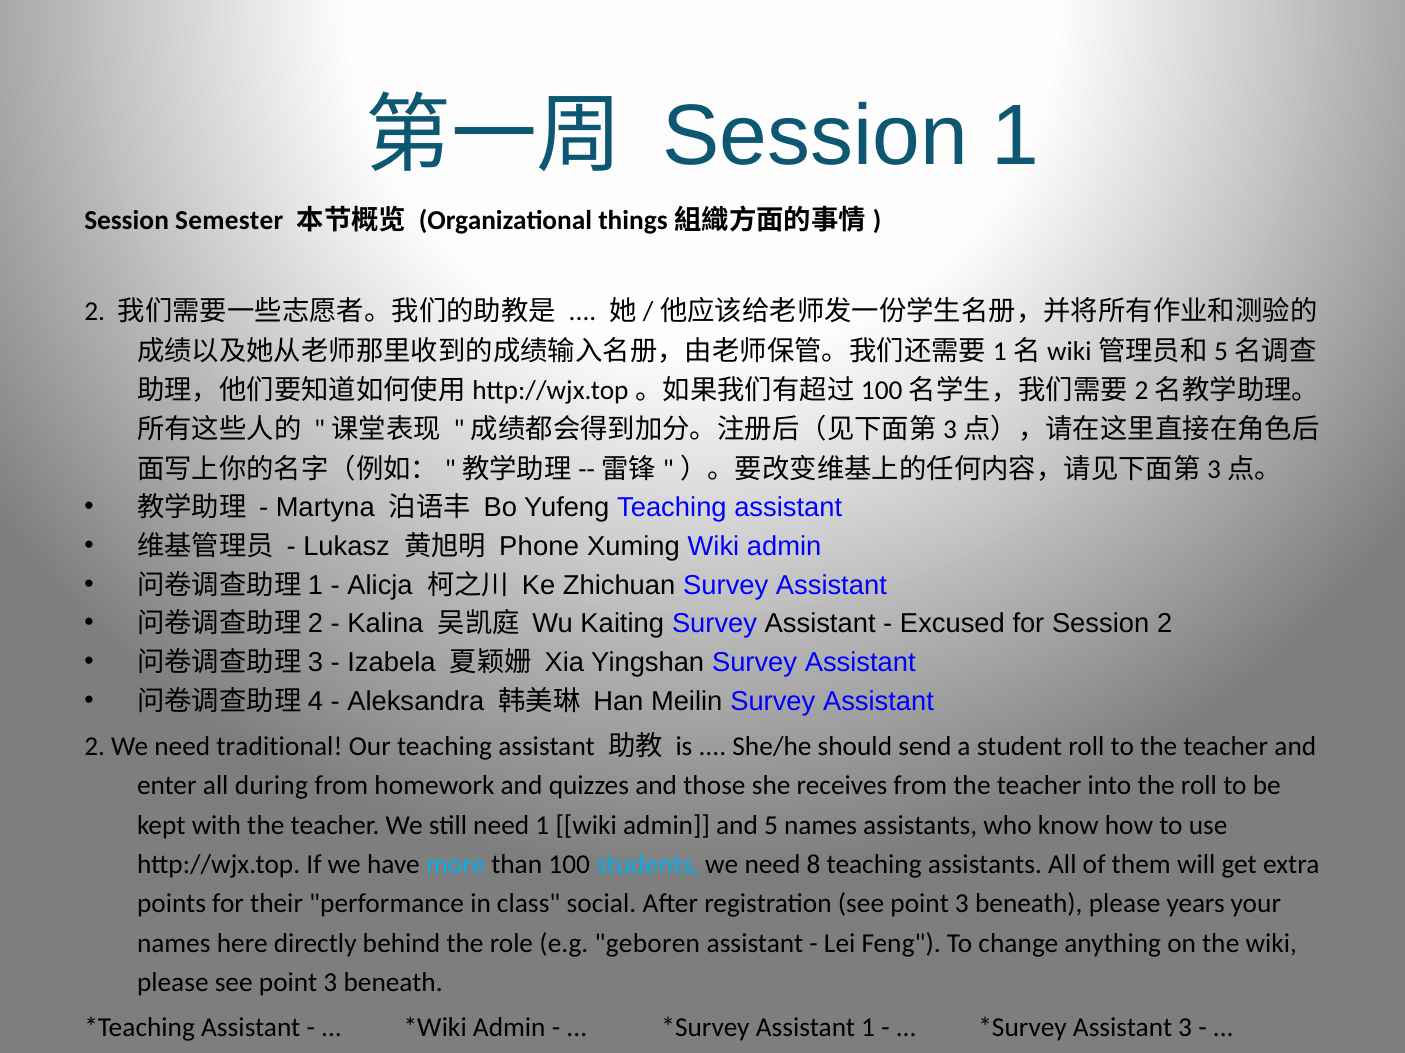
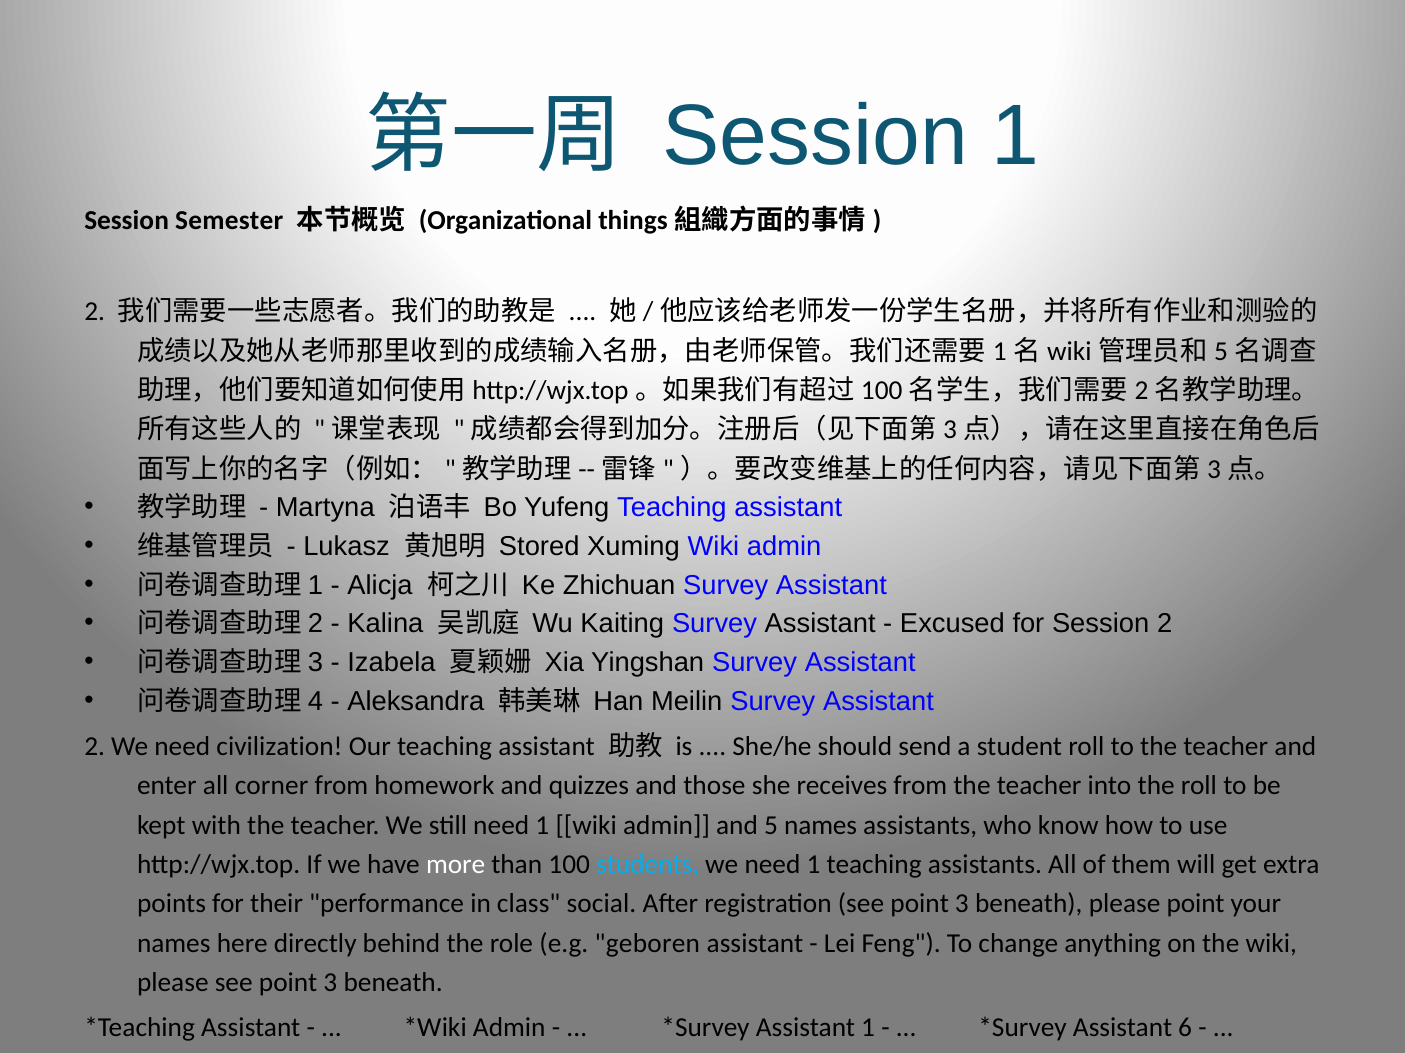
Phone: Phone -> Stored (539, 547)
traditional: traditional -> civilization (280, 747)
during: during -> corner (272, 786)
more colour: light blue -> white (456, 865)
we need 8: 8 -> 1 (814, 865)
please years: years -> point (1196, 904)
Assistant 3: 3 -> 6 (1185, 1029)
